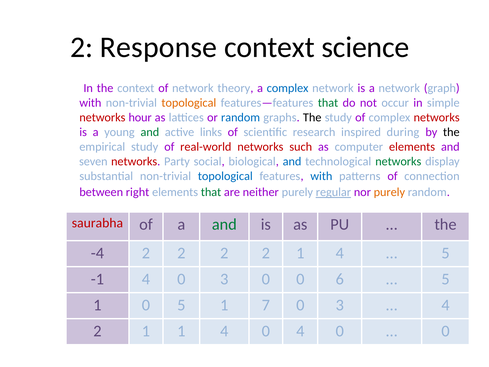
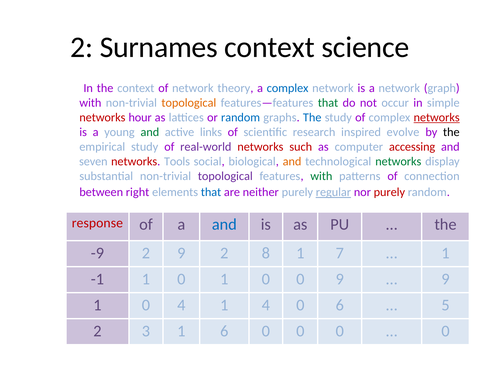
Response: Response -> Surnames (159, 47)
The colour: black -> blue (312, 117)
networks underline: none -> present (437, 117)
during: during -> evolve (403, 132)
real-world colour: red -> purple (206, 147)
computer elements: elements -> accessing (412, 147)
Party: Party -> Tools (177, 161)
and colour: blue -> orange (292, 161)
topological colour: blue -> purple (225, 176)
with colour: blue -> green (321, 176)
that colour: green -> blue (211, 192)
purely colour: orange -> red (389, 192)
saurabha: saurabha -> response (97, 223)
and colour: green -> blue (224, 224)
-4: -4 -> -9 (97, 253)
2: 2 -> 9 (181, 253)
2: 2 -> 8 (266, 253)
4: 4 -> 7 (340, 253)
5: 5 -> 1 (445, 253)
-1 4: 4 -> 1 (146, 279)
3: 3 -> 1 (224, 279)
0 6: 6 -> 9 (340, 279)
5: 5 -> 9 (445, 279)
0 5: 5 -> 4 (181, 305)
1 7: 7 -> 4 (266, 305)
3: 3 -> 6 (340, 305)
4: 4 -> 5 (445, 305)
1: 1 -> 3 (146, 331)
4: 4 -> 6 (224, 331)
4: 4 -> 0 (300, 331)
